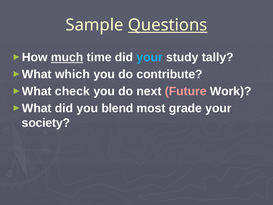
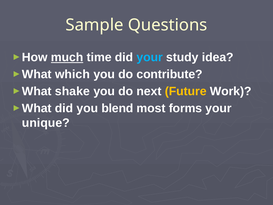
Questions underline: present -> none (168, 25)
tally: tally -> idea (218, 57)
check: check -> shake (72, 91)
Future colour: pink -> yellow (186, 91)
grade: grade -> forms (185, 108)
society: society -> unique (46, 123)
